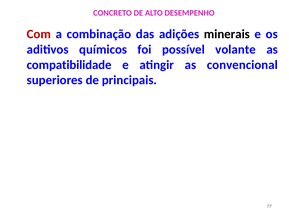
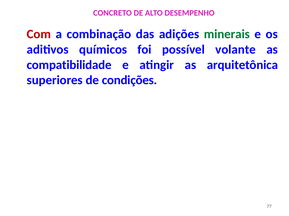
minerais colour: black -> green (227, 34)
convencional: convencional -> arquitetônica (242, 65)
principais: principais -> condições (130, 80)
